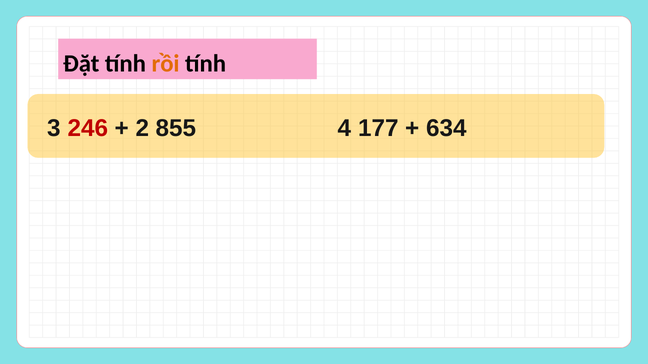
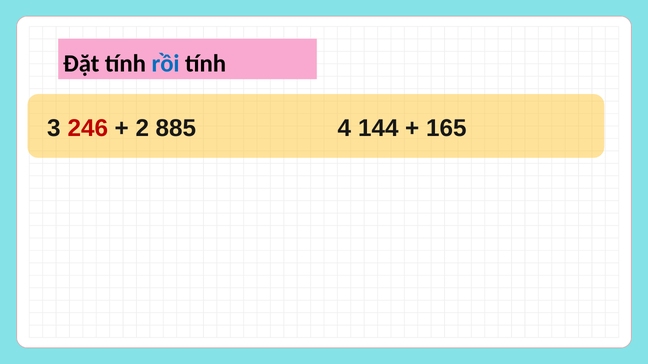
rồi colour: orange -> blue (166, 64)
855: 855 -> 885 (176, 128)
177: 177 -> 144 (378, 128)
634: 634 -> 165 (446, 128)
